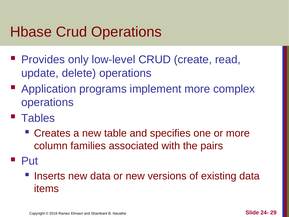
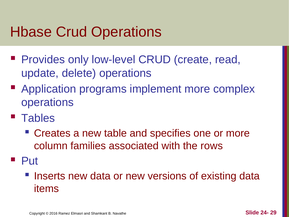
pairs: pairs -> rows (212, 146)
